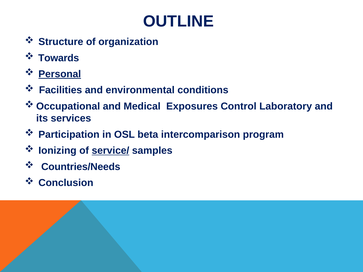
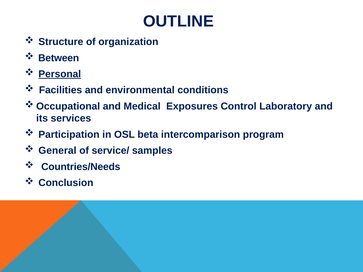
Towards: Towards -> Between (59, 58)
Ionizing: Ionizing -> General (57, 151)
service/ underline: present -> none (110, 151)
